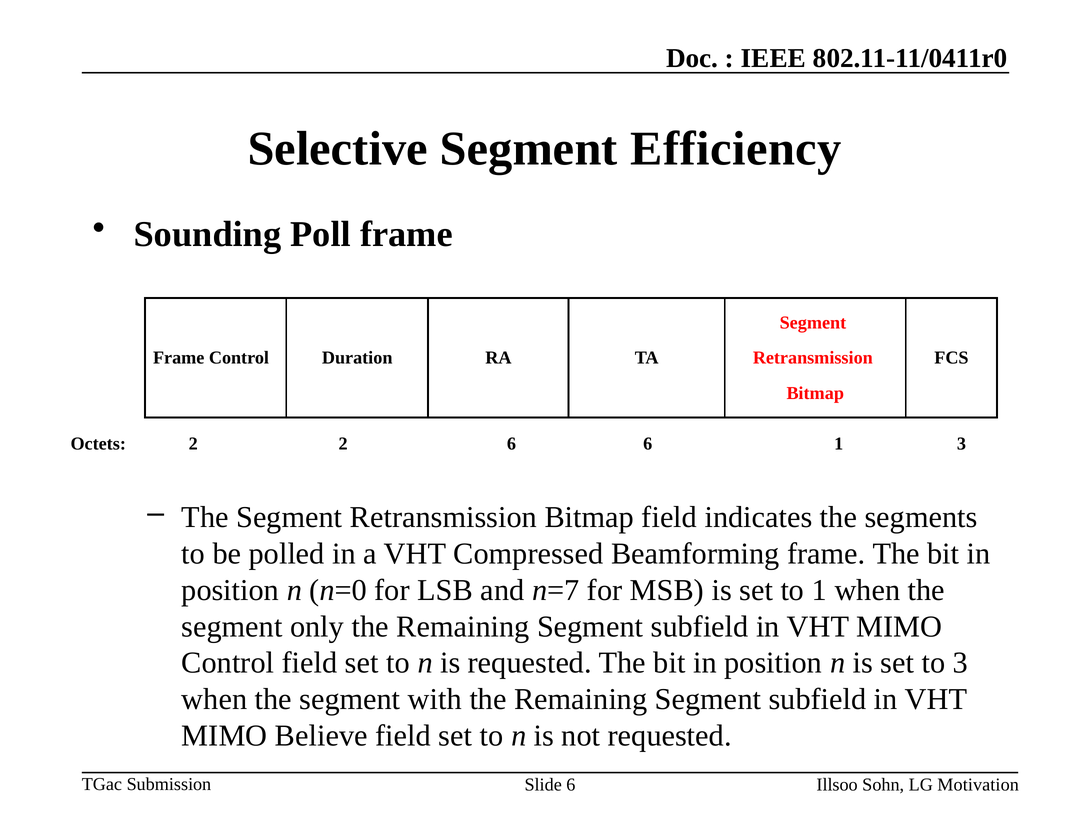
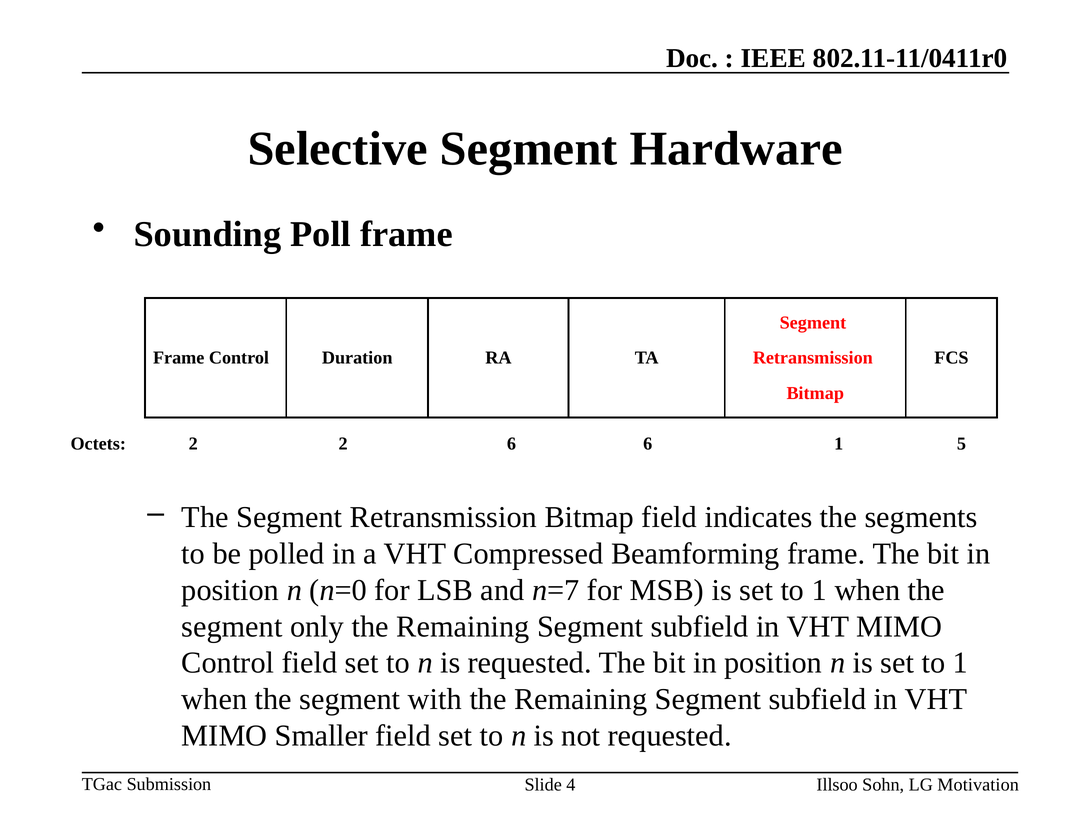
Efficiency: Efficiency -> Hardware (736, 149)
1 3: 3 -> 5 (961, 444)
3: 3 -> 1 (960, 663)
Believe: Believe -> Smaller (321, 736)
Slide 6: 6 -> 4 (571, 785)
